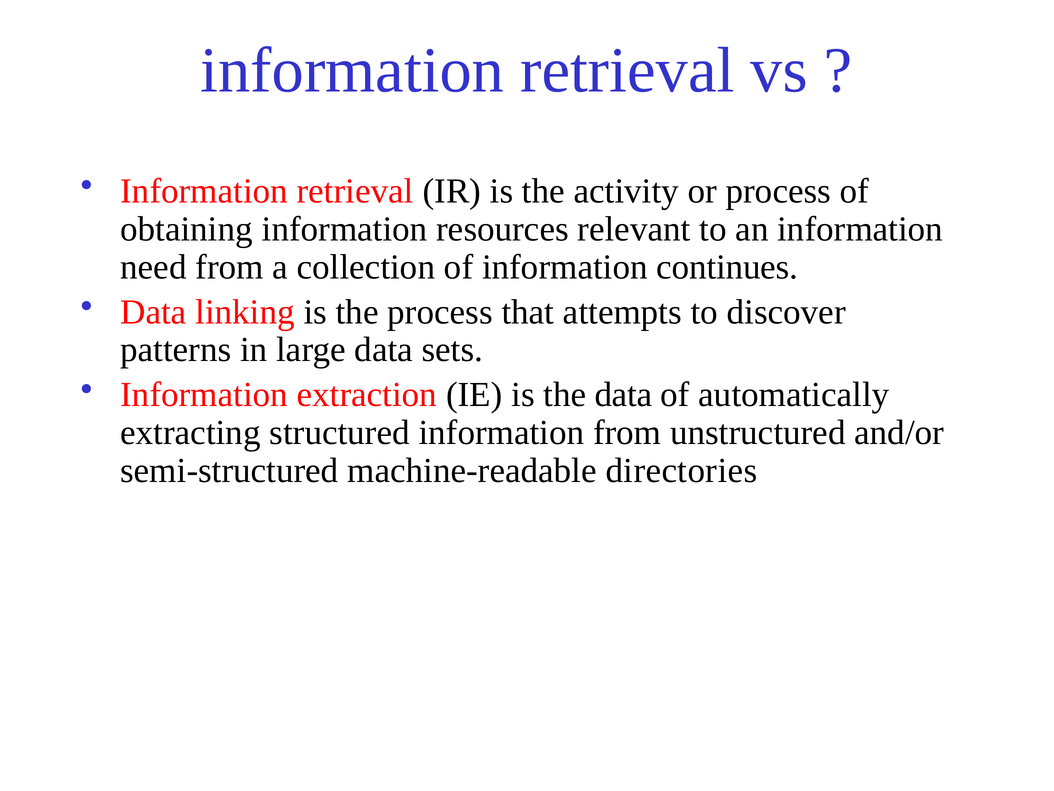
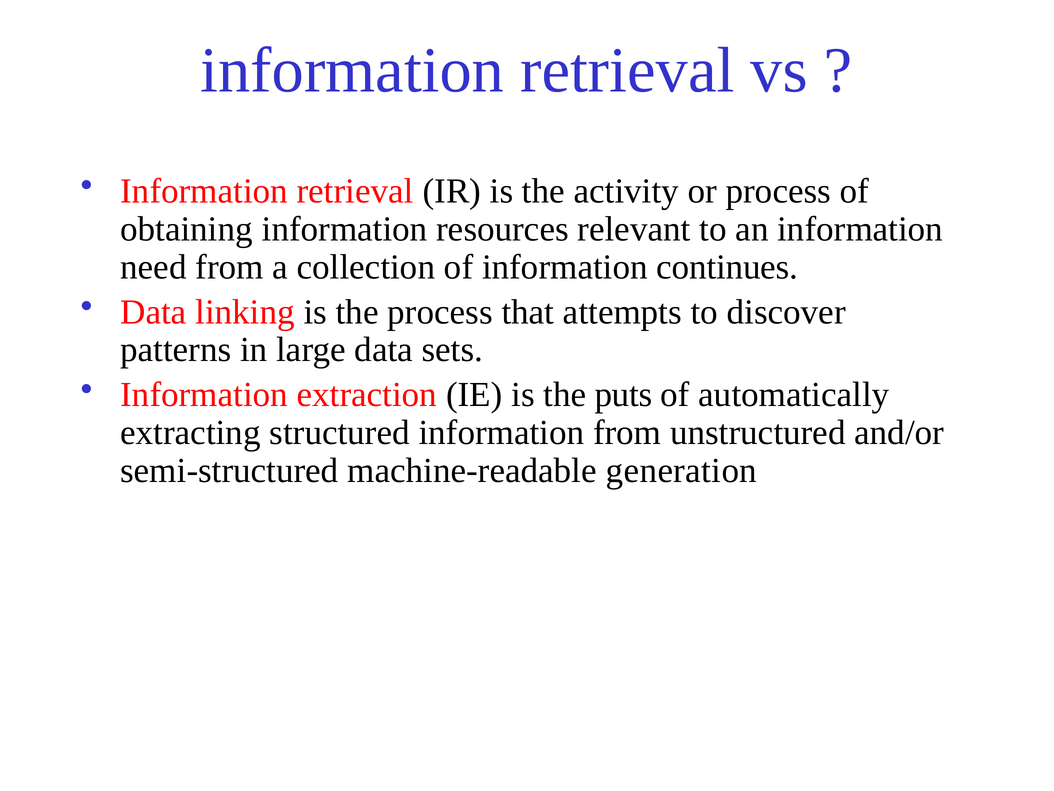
the data: data -> puts (623, 395)
directories: directories -> generation (681, 470)
